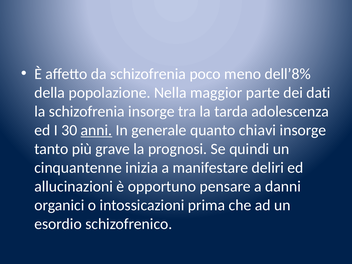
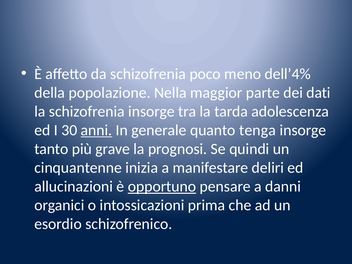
dell’8%: dell’8% -> dell’4% (288, 74)
chiavi: chiavi -> tenga (257, 130)
opportuno underline: none -> present (162, 187)
